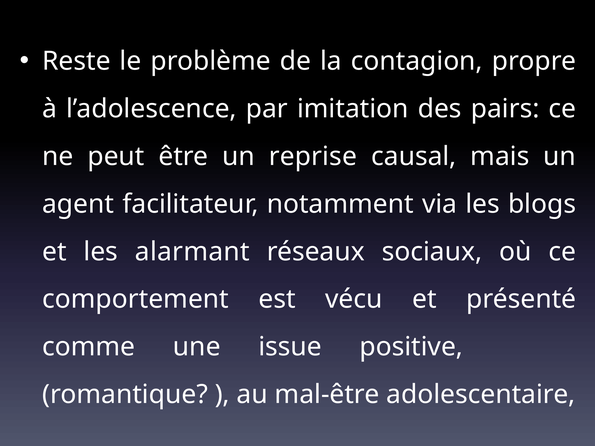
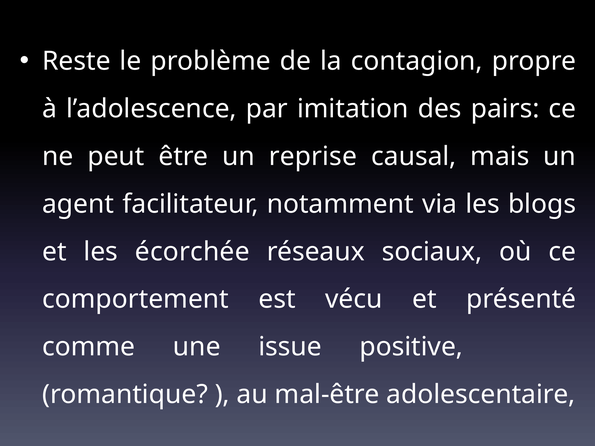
alarmant: alarmant -> écorchée (192, 252)
